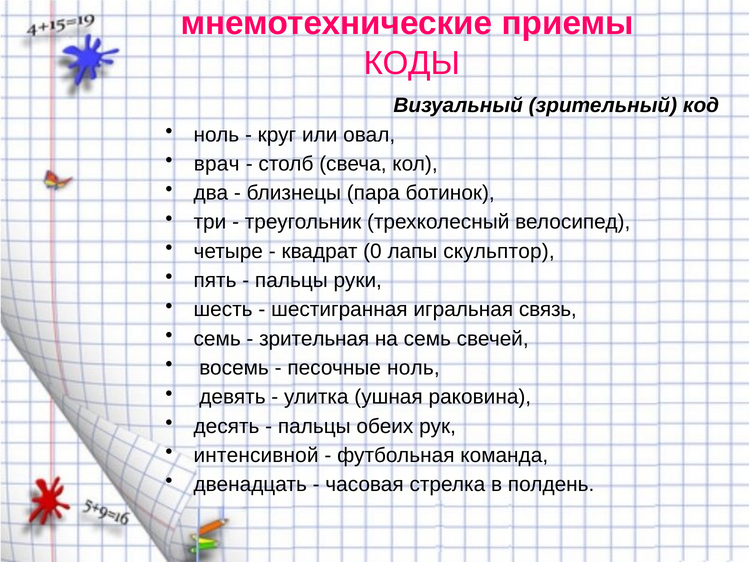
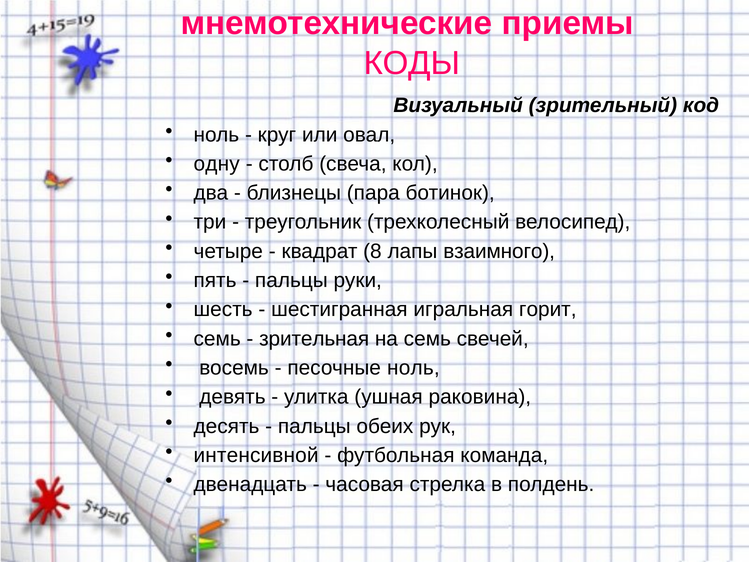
врач: врач -> одну (217, 164)
0: 0 -> 8 (372, 251)
скульптор: скульптор -> взаимного (499, 251)
связь: связь -> горит (548, 309)
